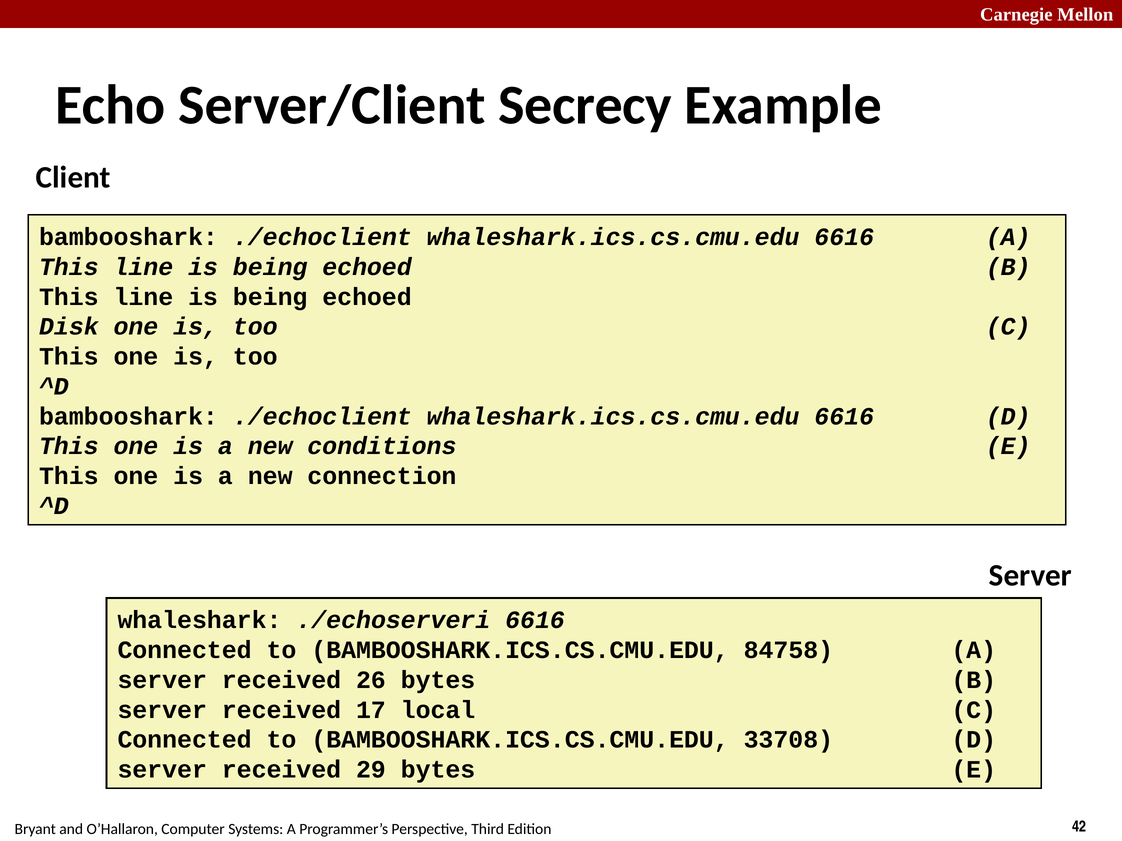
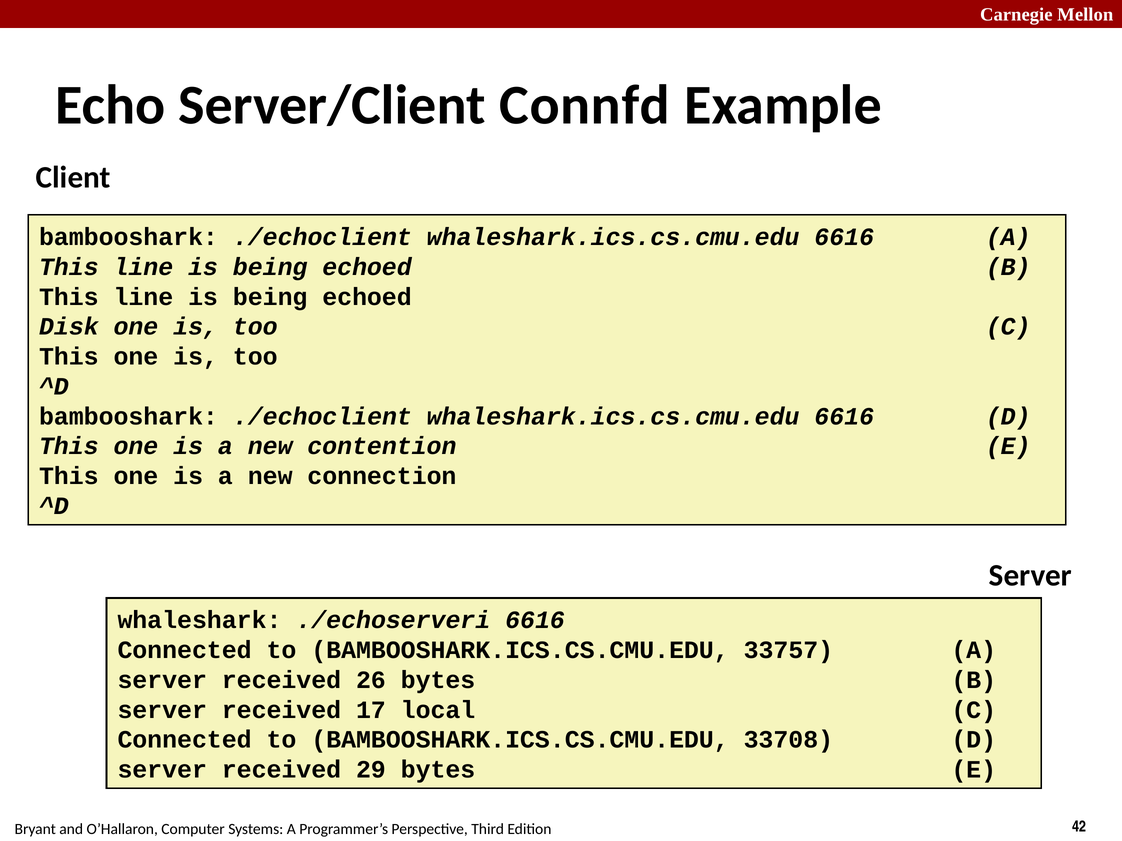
Secrecy: Secrecy -> Connfd (585, 105)
conditions: conditions -> contention (382, 447)
84758: 84758 -> 33757 (788, 650)
